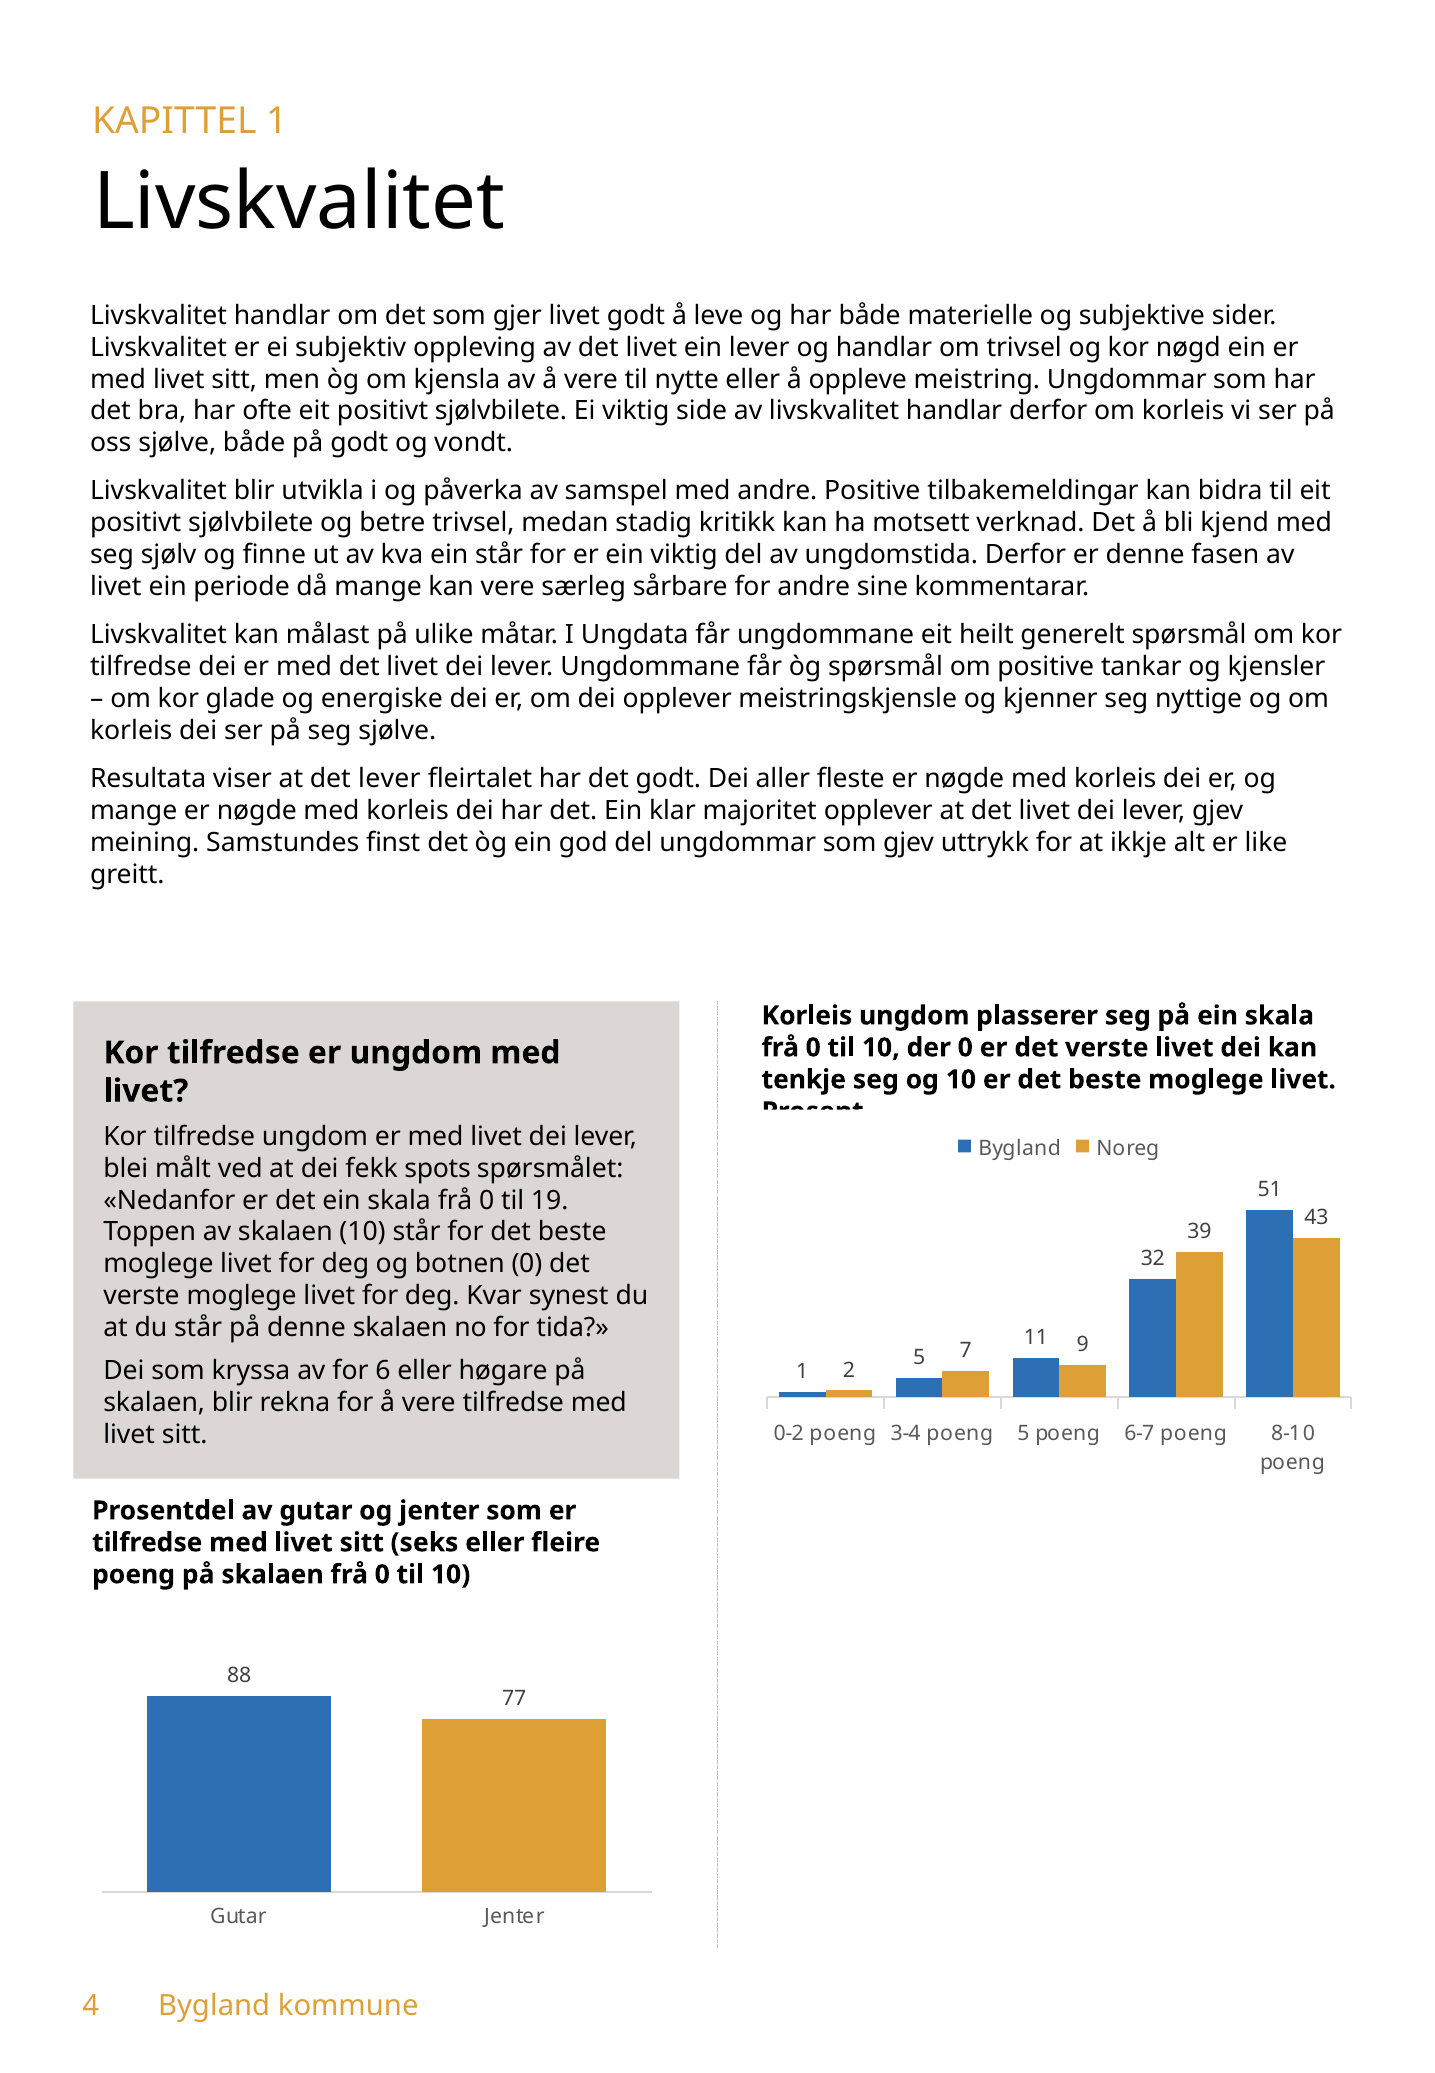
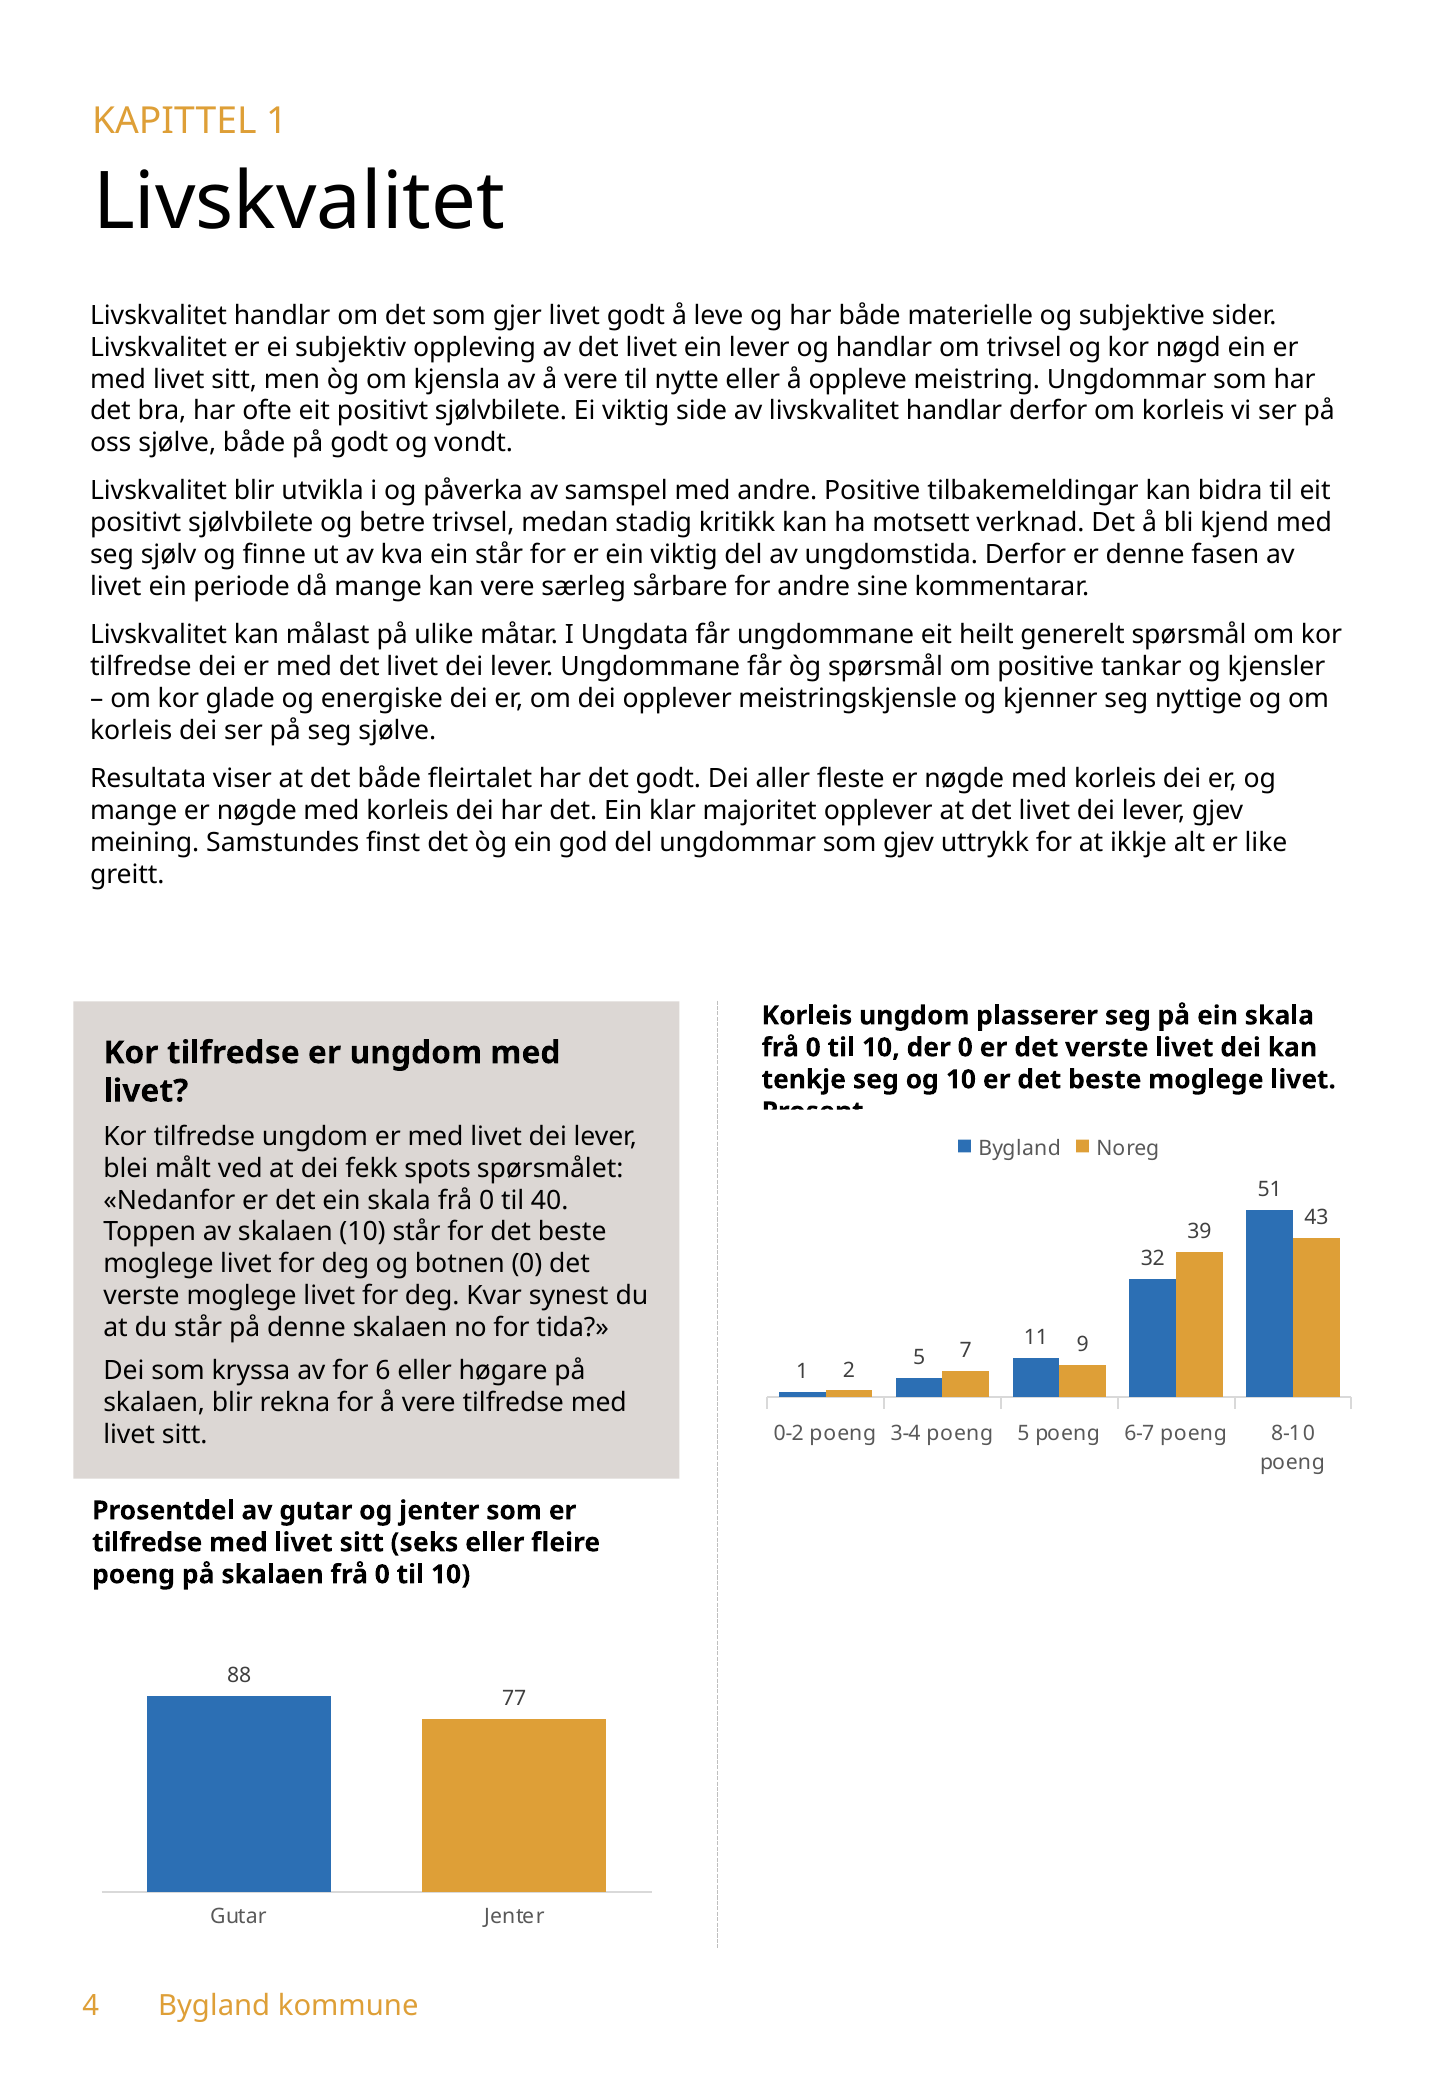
det lever: lever -> både (389, 778)
19: 19 -> 40 (550, 1200)
